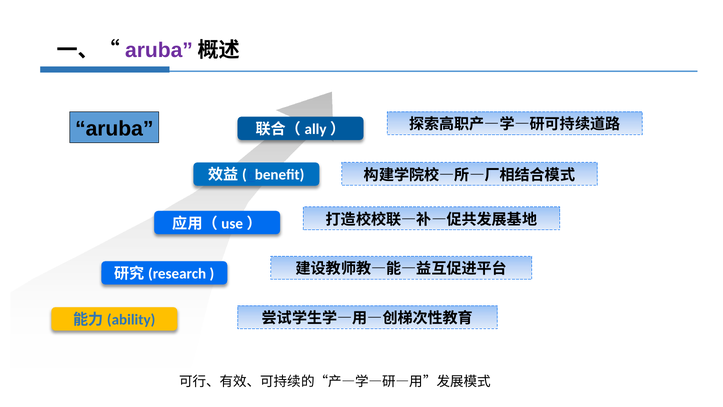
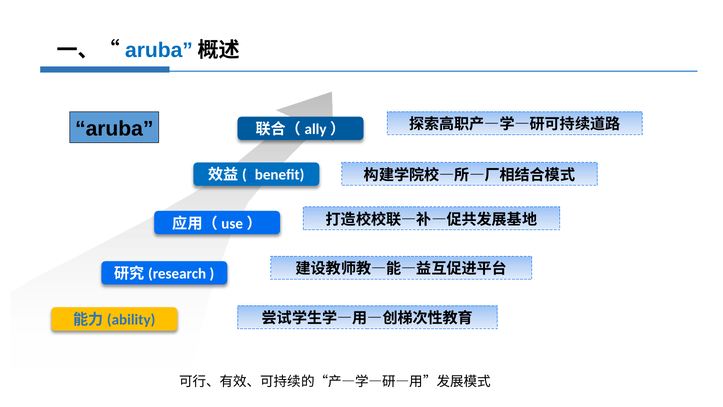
aruba colour: purple -> blue (159, 50)
